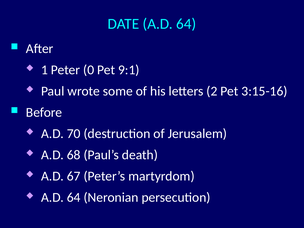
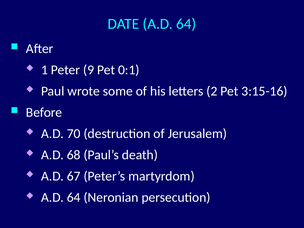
0: 0 -> 9 (89, 70)
9:1: 9:1 -> 0:1 (129, 70)
